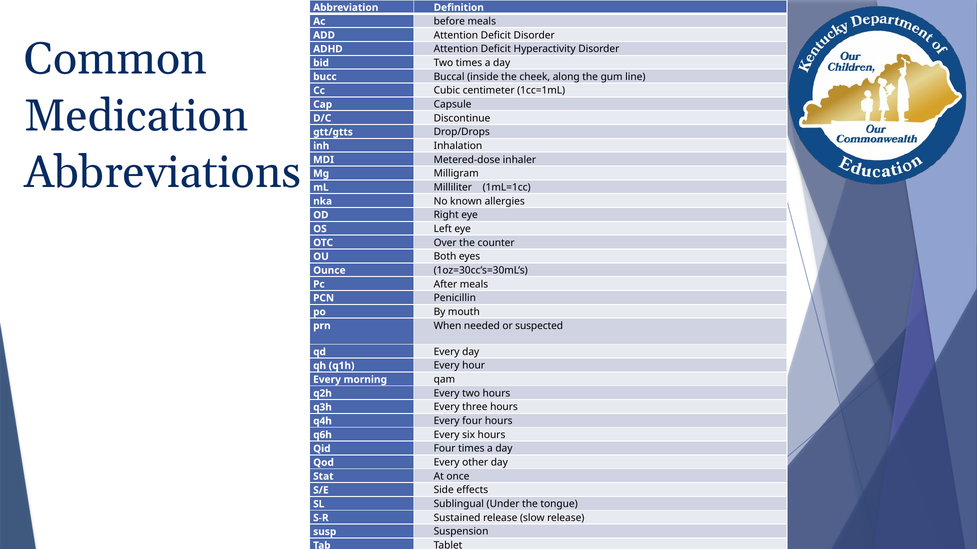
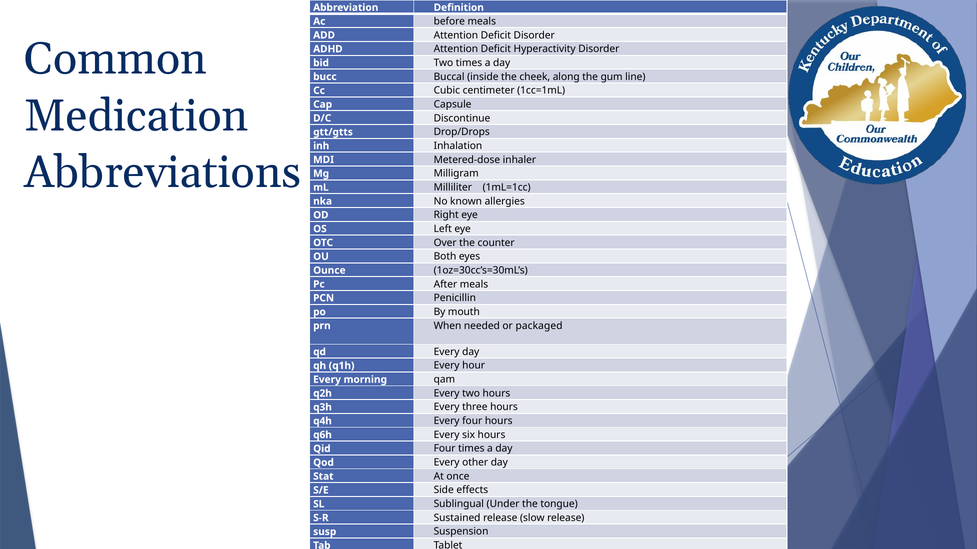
suspected: suspected -> packaged (539, 326)
